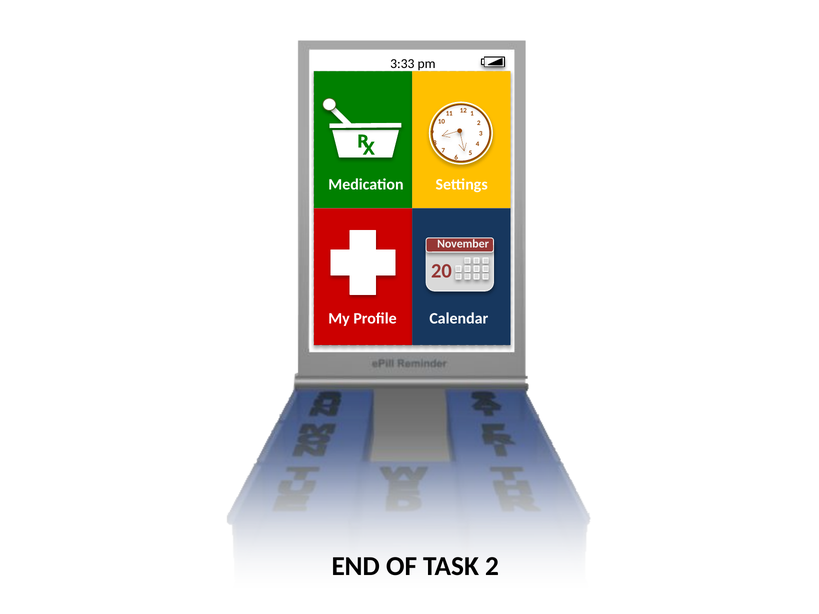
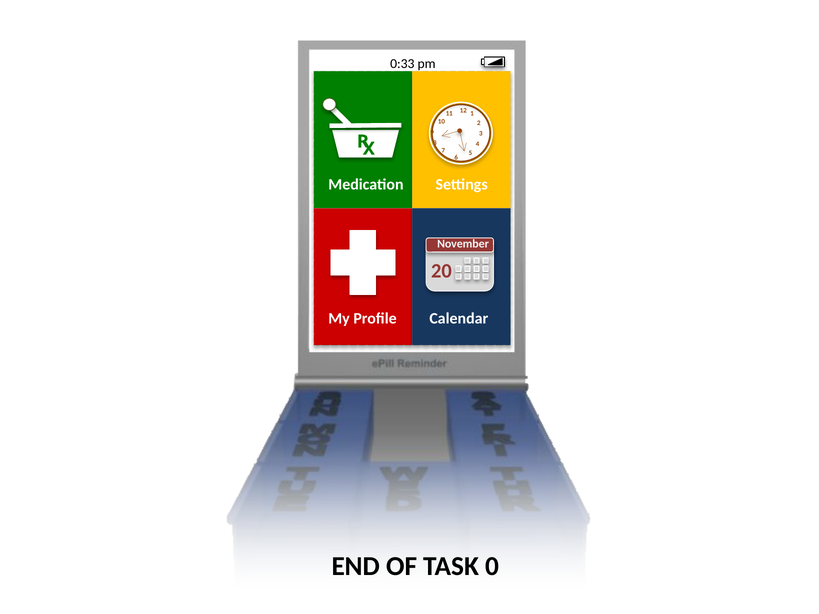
3:33: 3:33 -> 0:33 (402, 64)
TASK 2: 2 -> 0 (492, 566)
